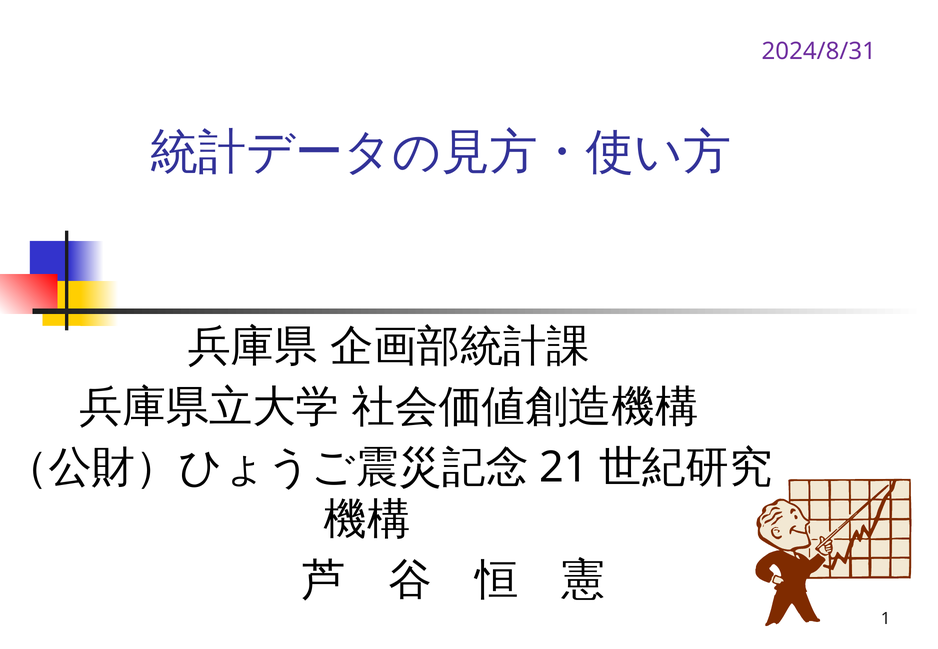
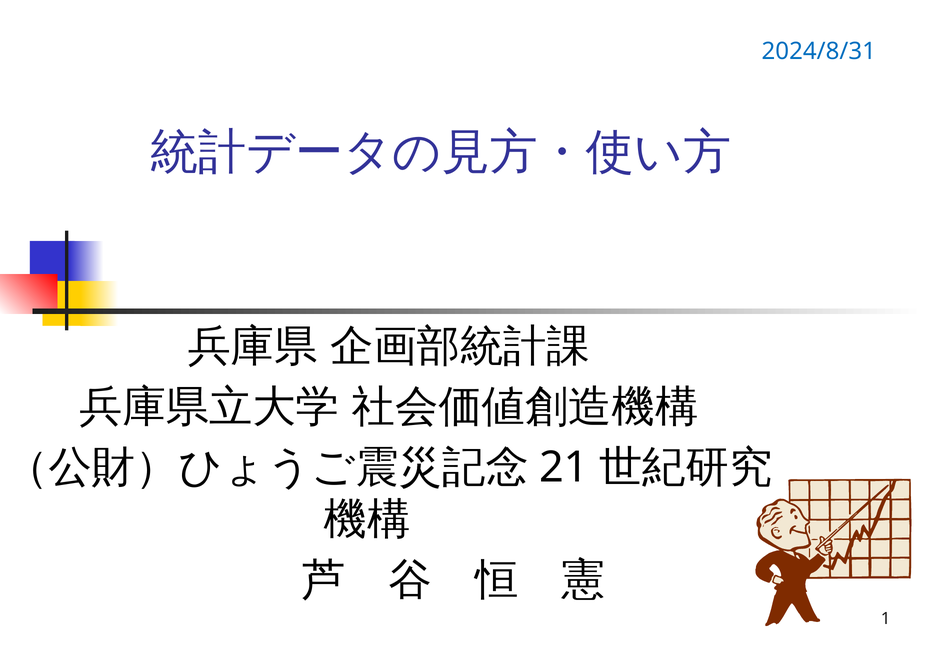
2024/8/31 colour: purple -> blue (819, 51)
